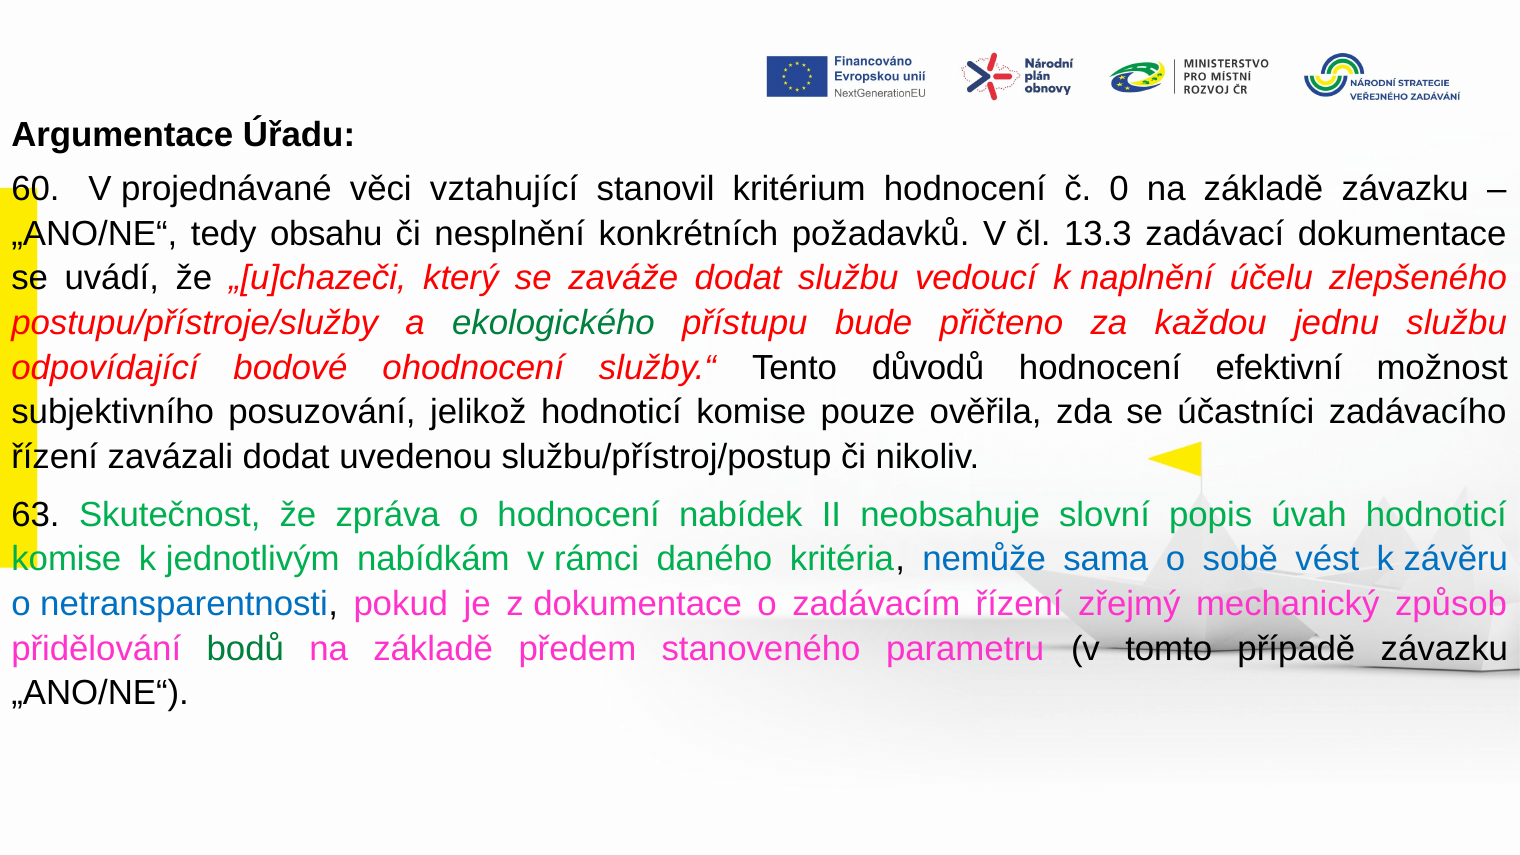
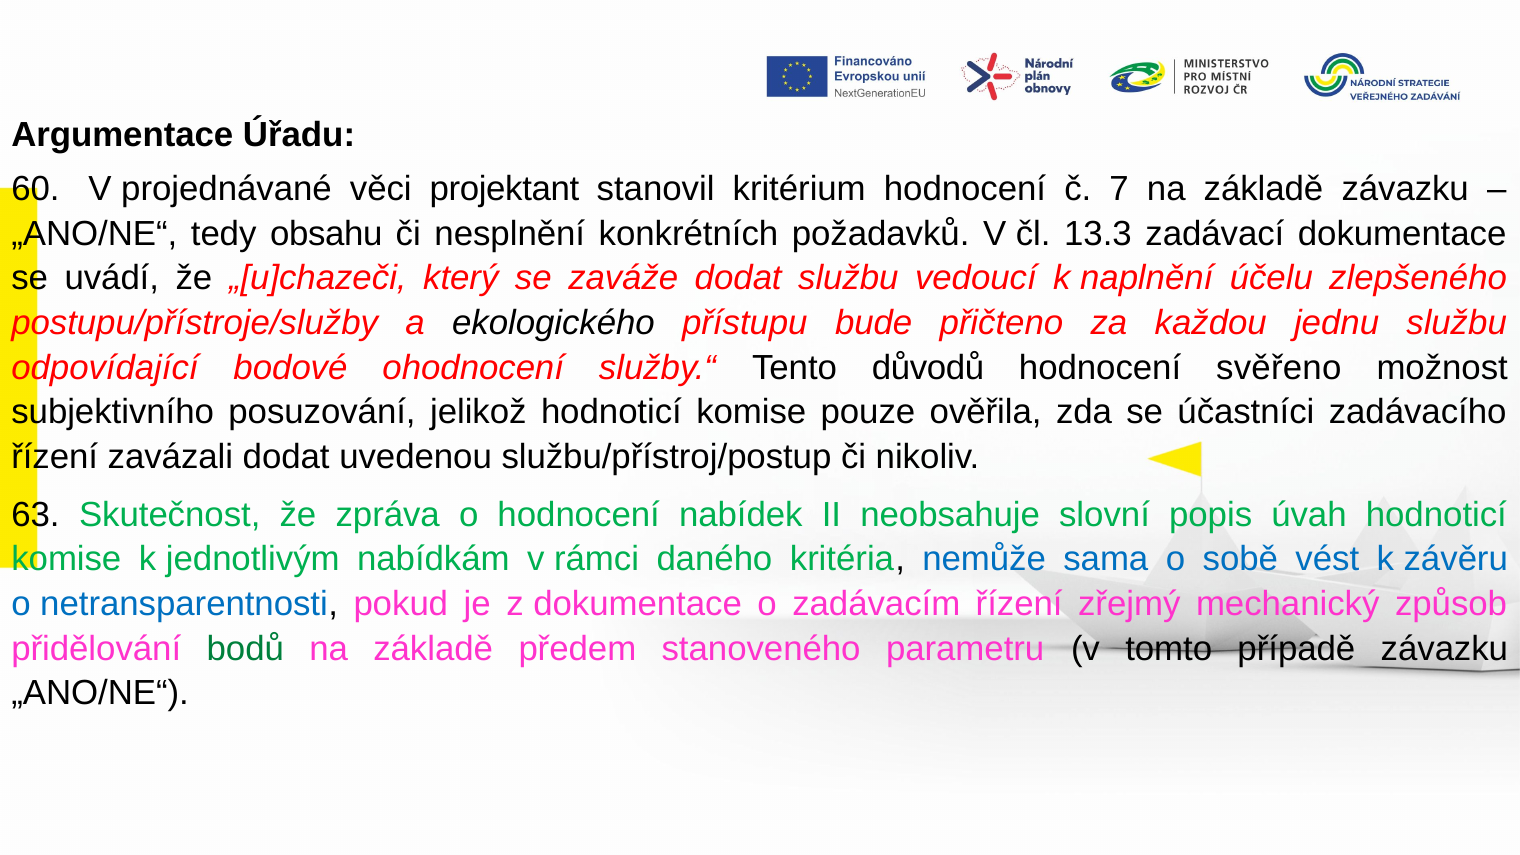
vztahující: vztahující -> projektant (504, 189)
0: 0 -> 7 (1119, 189)
ekologického colour: green -> black (553, 323)
efektivní: efektivní -> svěřeno (1279, 368)
